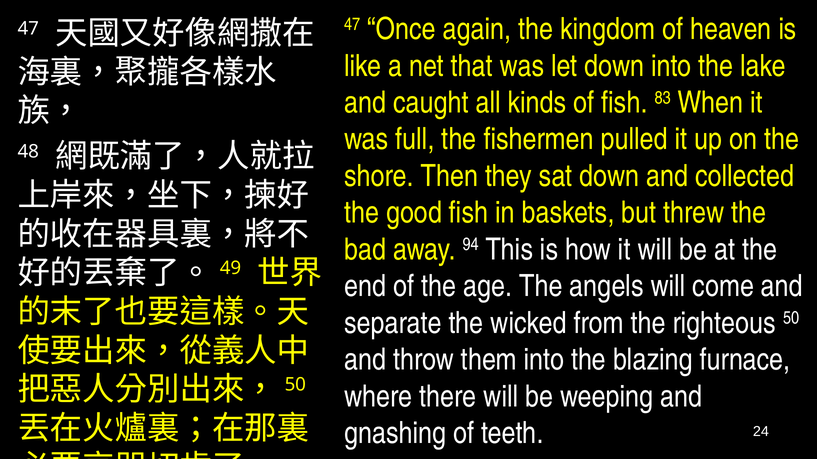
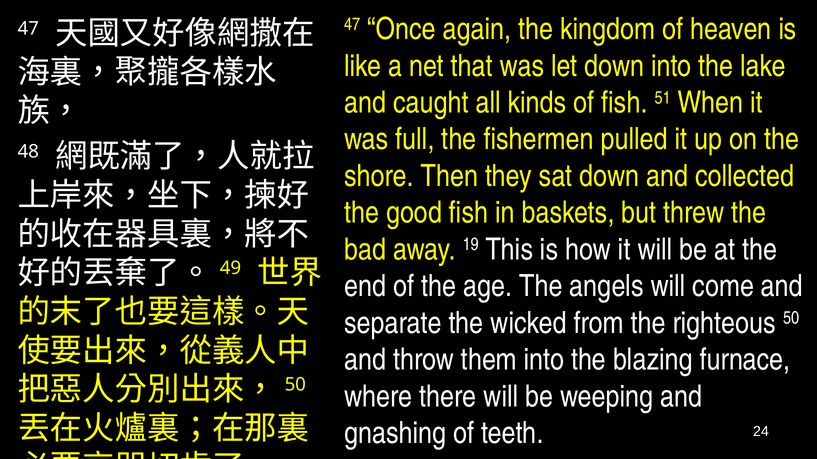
83: 83 -> 51 (663, 98)
94: 94 -> 19 (471, 245)
